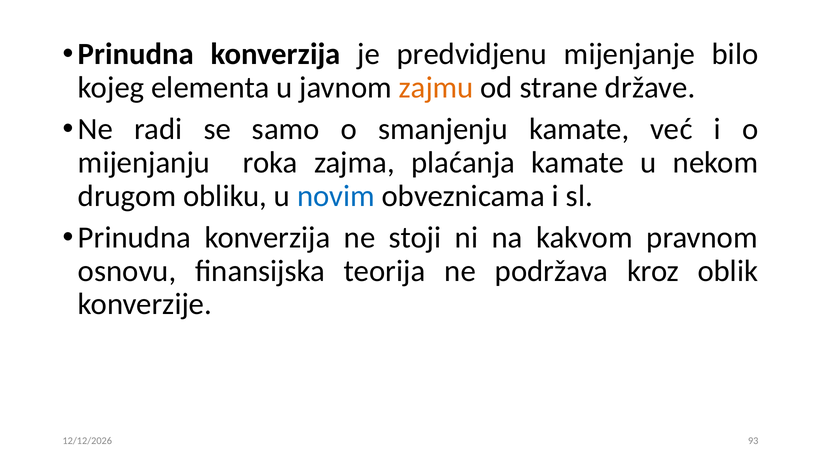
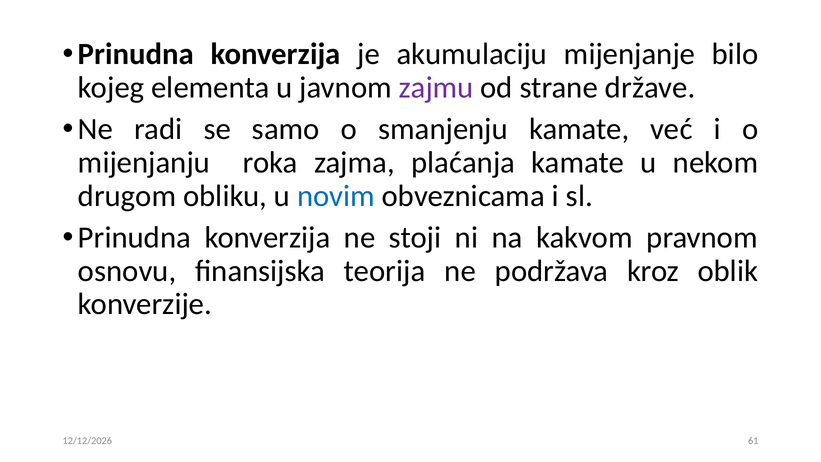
predvidjenu: predvidjenu -> akumulaciju (472, 54)
zajmu colour: orange -> purple (436, 87)
93: 93 -> 61 (753, 441)
